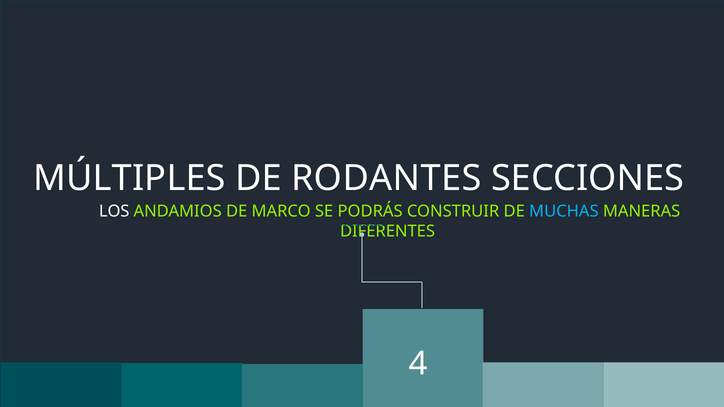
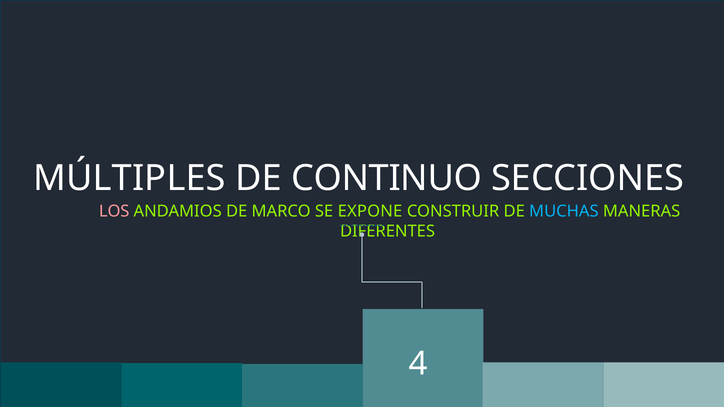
RODANTES: RODANTES -> CONTINUO (387, 178)
LOS colour: white -> pink (114, 211)
PODRÁS: PODRÁS -> EXPONE (370, 211)
